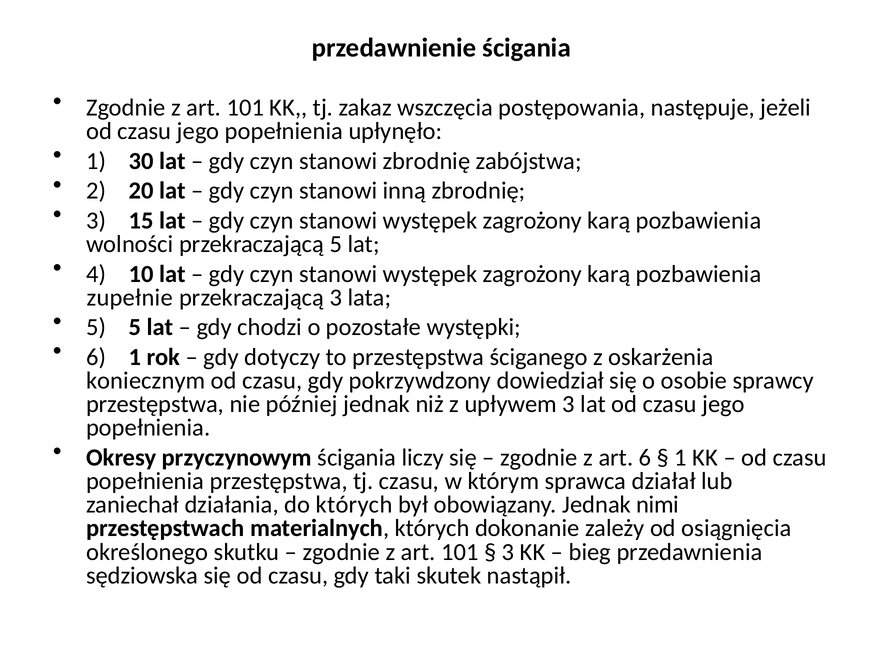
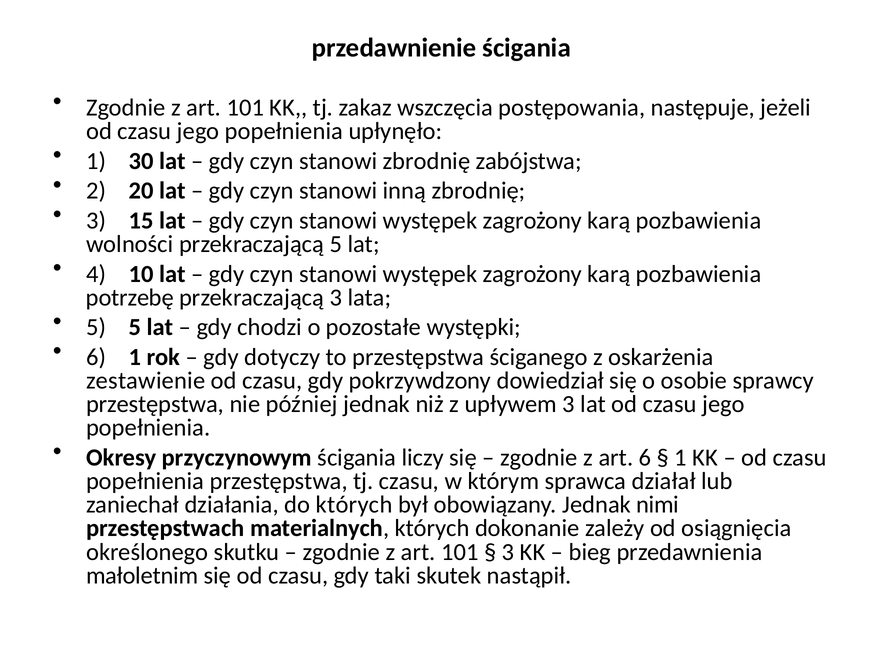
zupełnie: zupełnie -> potrzebę (130, 298)
koniecznym: koniecznym -> zestawienie (146, 381)
sędziowska: sędziowska -> małoletnim (142, 576)
